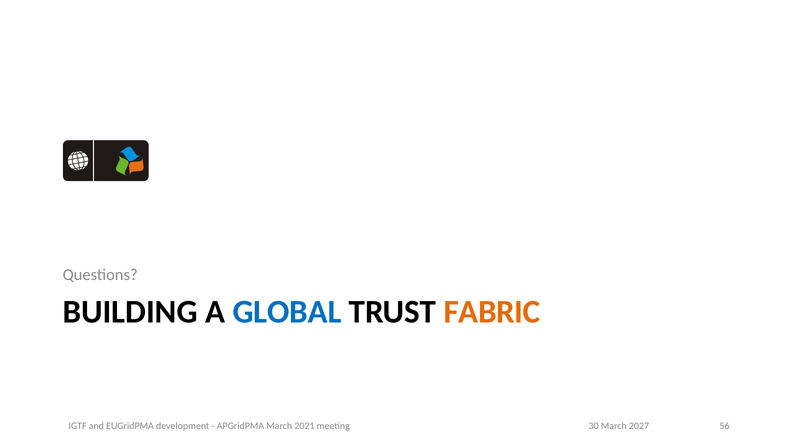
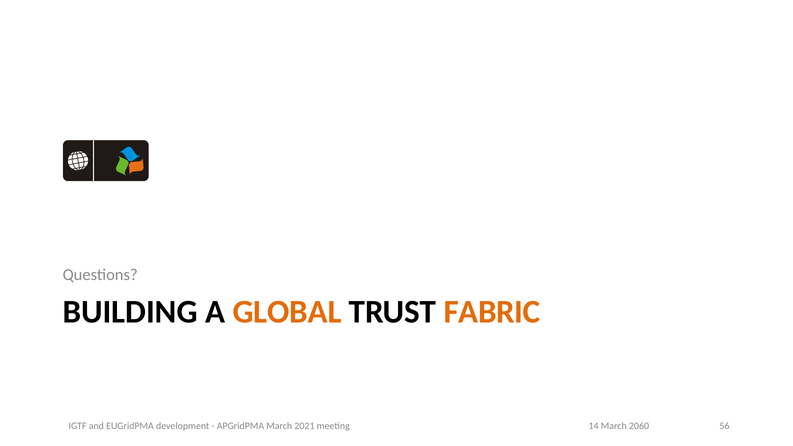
GLOBAL colour: blue -> orange (287, 312)
30: 30 -> 14 (594, 426)
2027: 2027 -> 2060 (639, 426)
